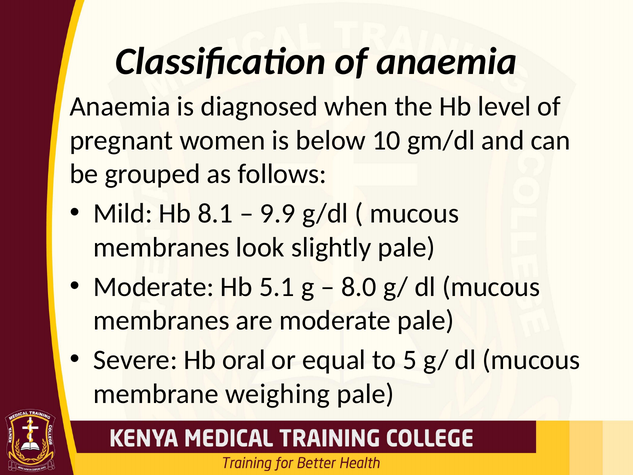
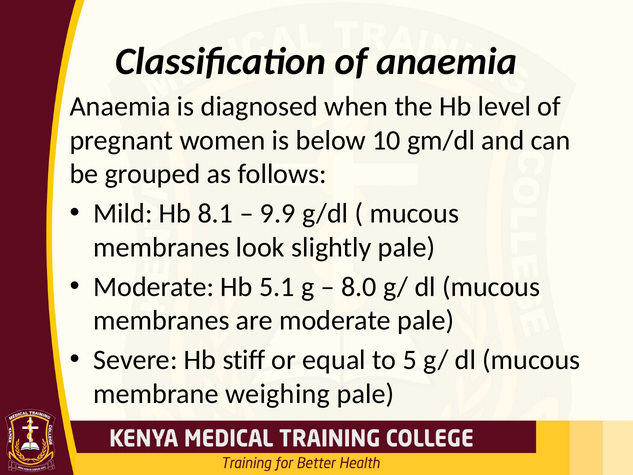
oral: oral -> stiff (244, 360)
